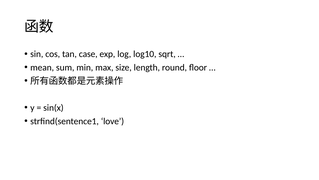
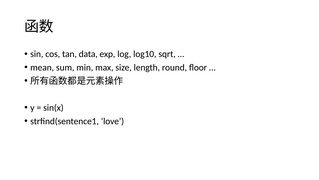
case: case -> data (88, 54)
